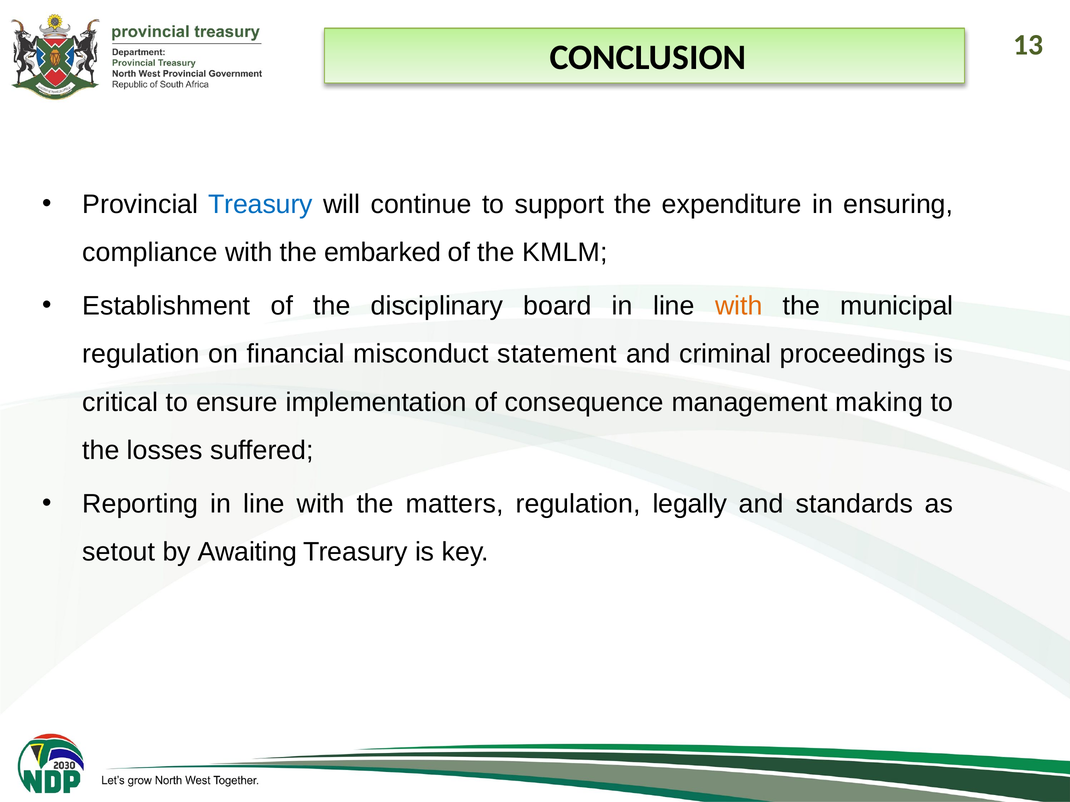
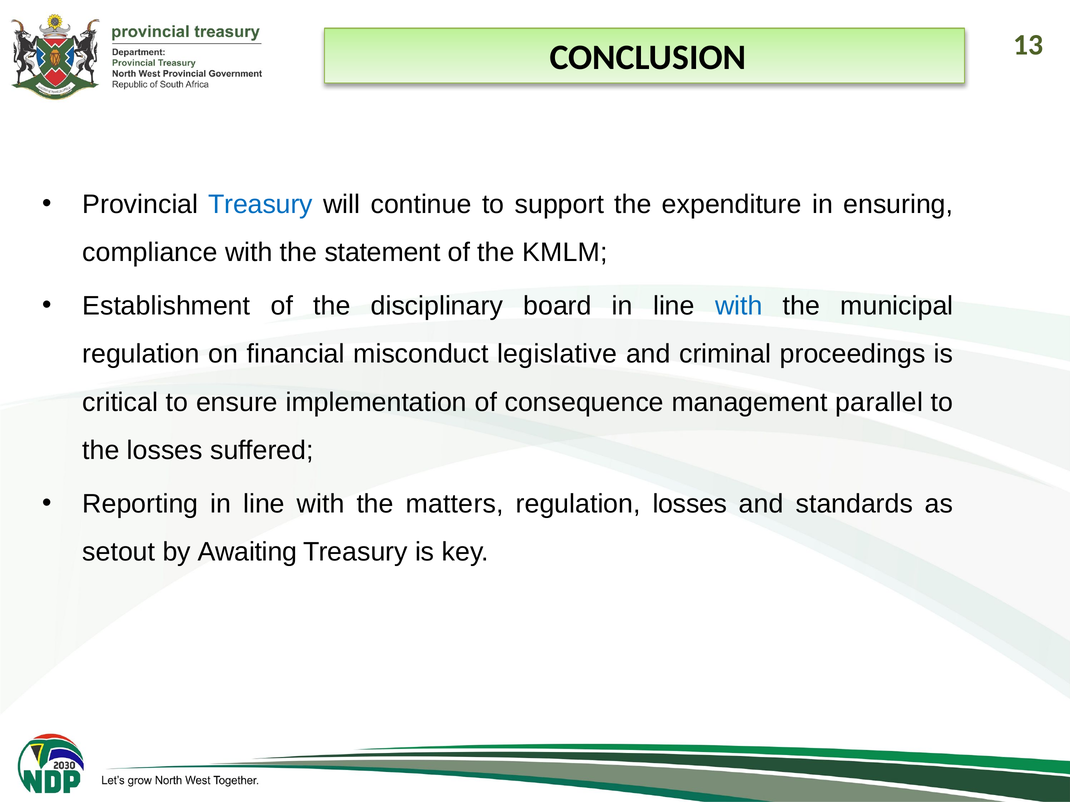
embarked: embarked -> statement (383, 253)
with colour: orange -> blue (739, 306)
statement: statement -> legislative (557, 354)
making: making -> parallel (879, 402)
regulation legally: legally -> losses (690, 504)
